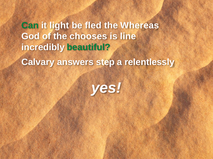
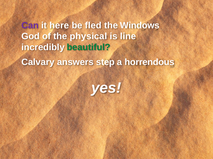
Can colour: green -> purple (30, 25)
light: light -> here (59, 25)
Whereas: Whereas -> Windows (140, 25)
chooses: chooses -> physical (88, 36)
relentlessly: relentlessly -> horrendous (150, 62)
